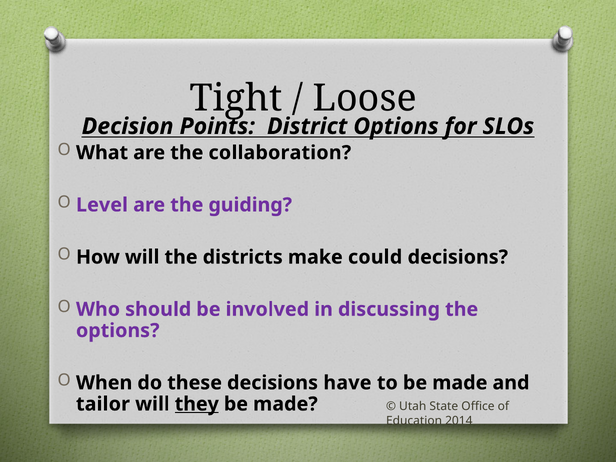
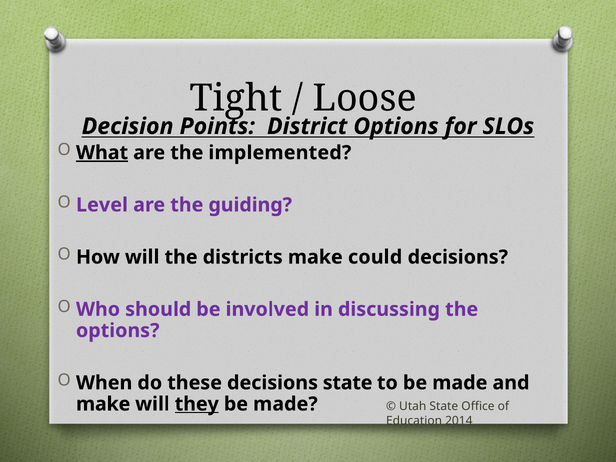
What underline: none -> present (102, 153)
collaboration: collaboration -> implemented (280, 153)
decisions have: have -> state (348, 383)
tailor: tailor -> make (103, 404)
